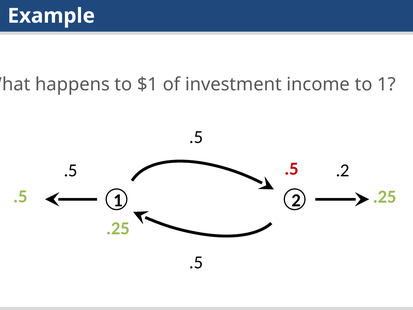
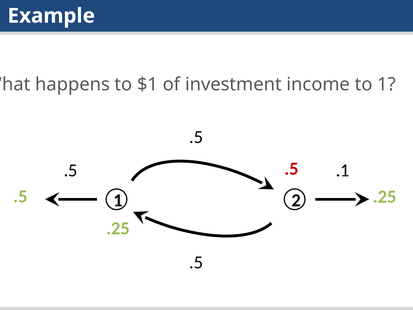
.2: .2 -> .1 (343, 170)
